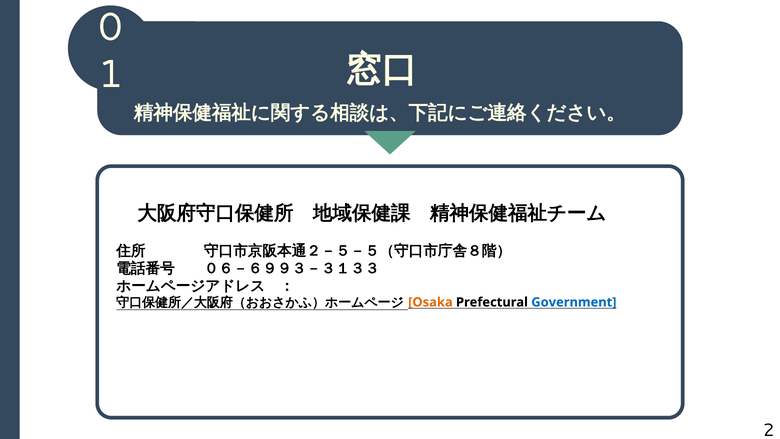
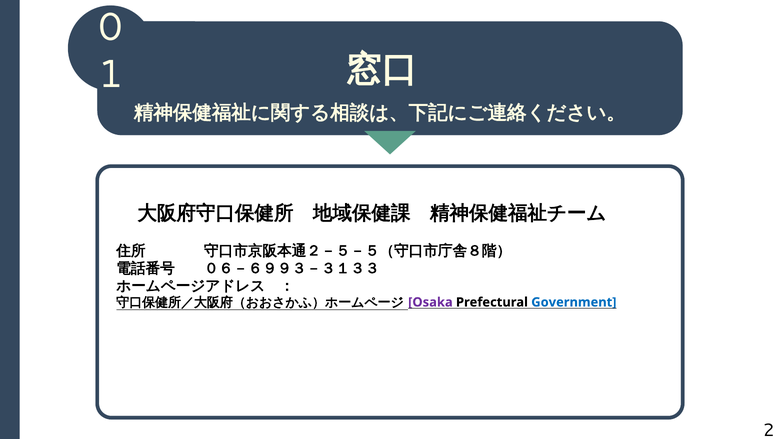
Osaka colour: orange -> purple (430, 302)
